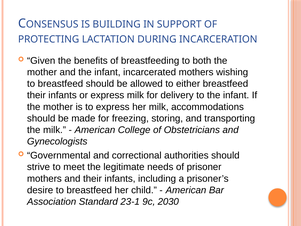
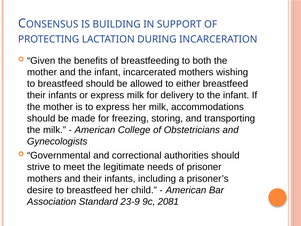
23-1: 23-1 -> 23-9 (130, 201)
2030: 2030 -> 2081 (168, 201)
